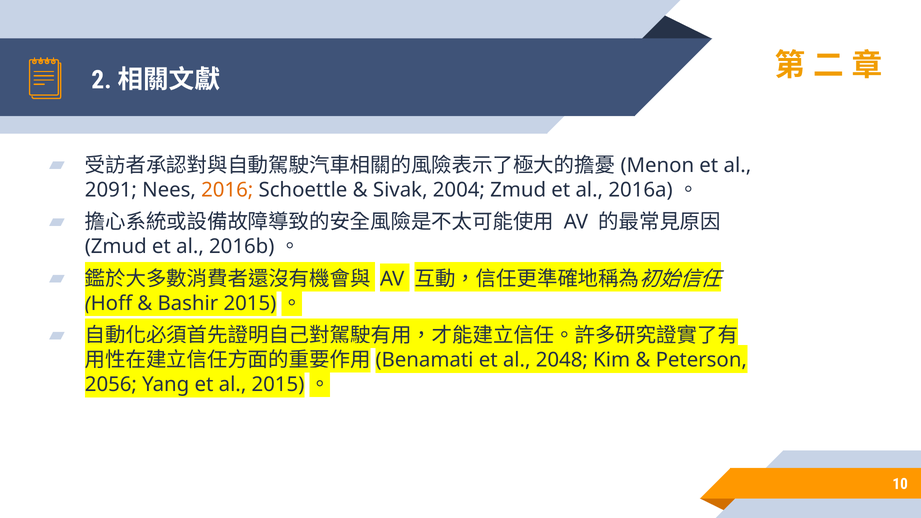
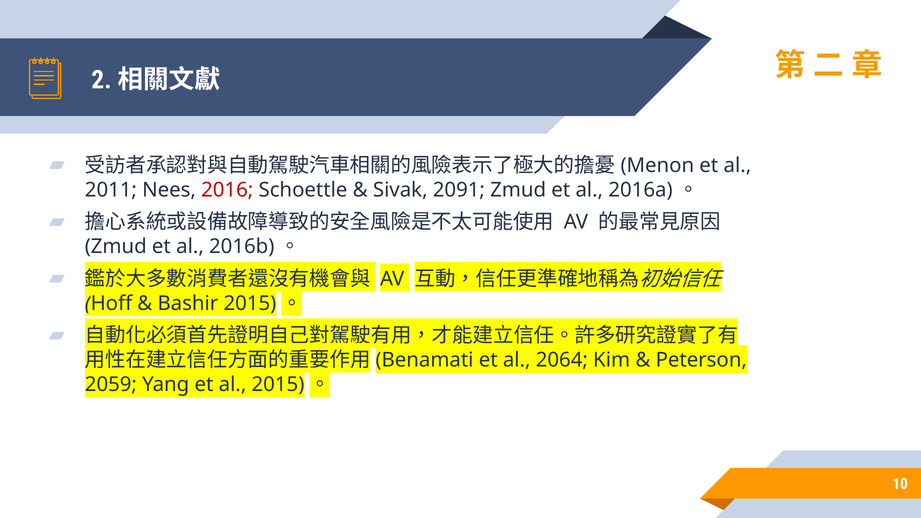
2091: 2091 -> 2011 (111, 190)
2016 colour: orange -> red (227, 190)
2004: 2004 -> 2091 (459, 190)
2048: 2048 -> 2064 (562, 360)
2056: 2056 -> 2059 (111, 385)
